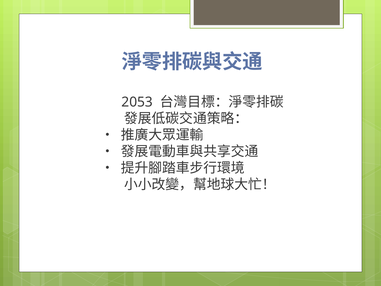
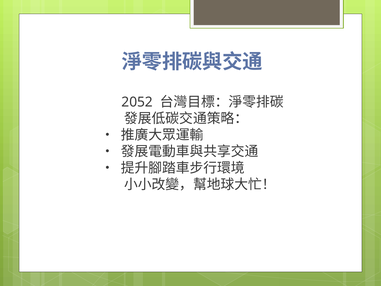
2053: 2053 -> 2052 (137, 102)
